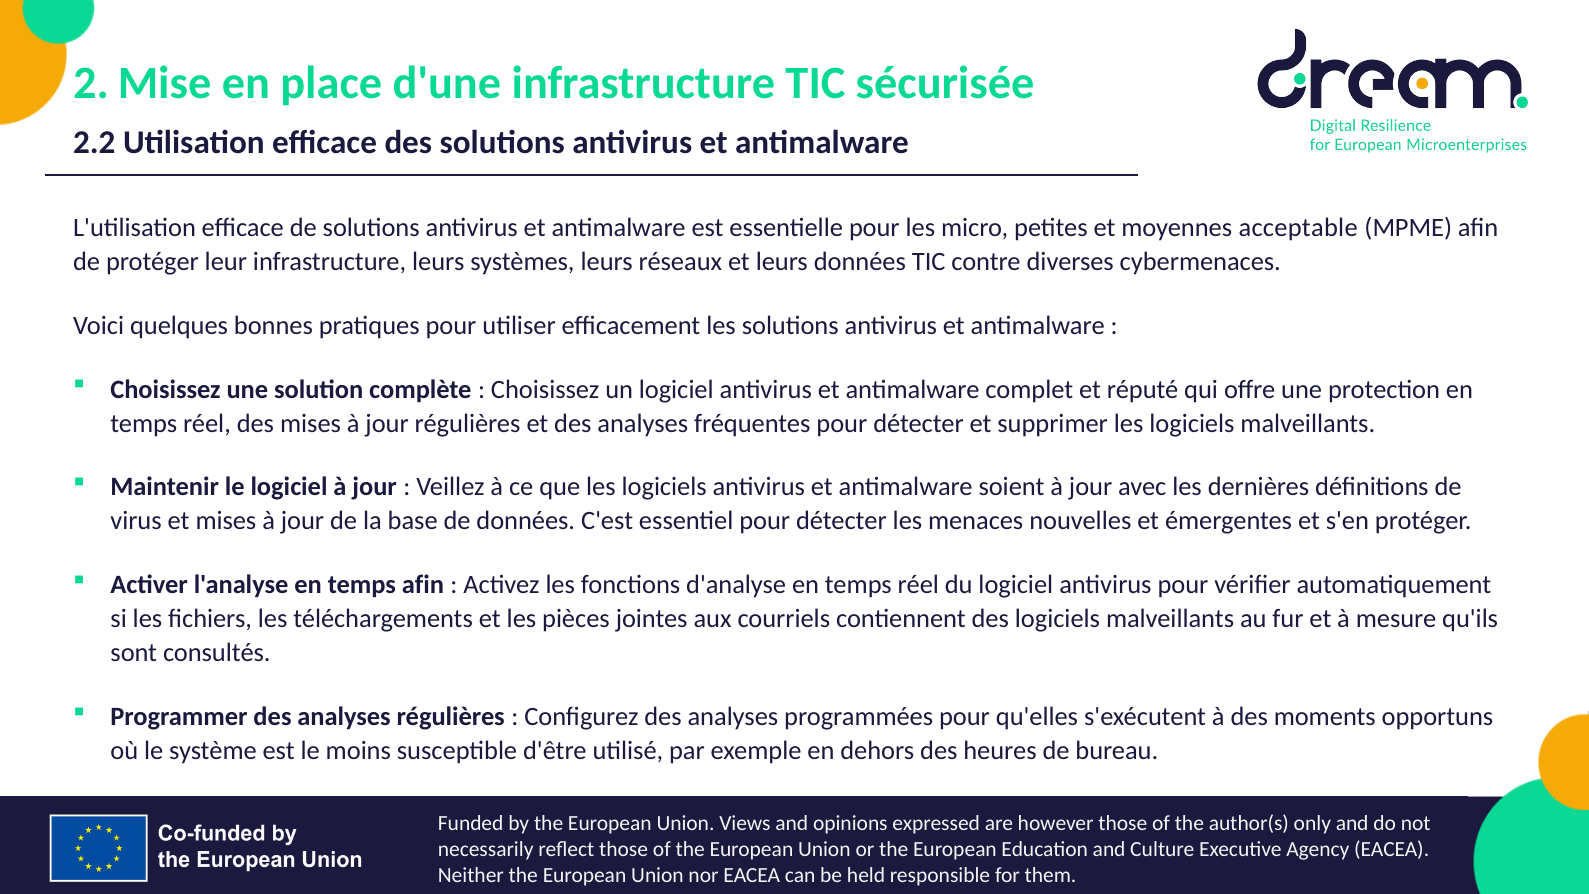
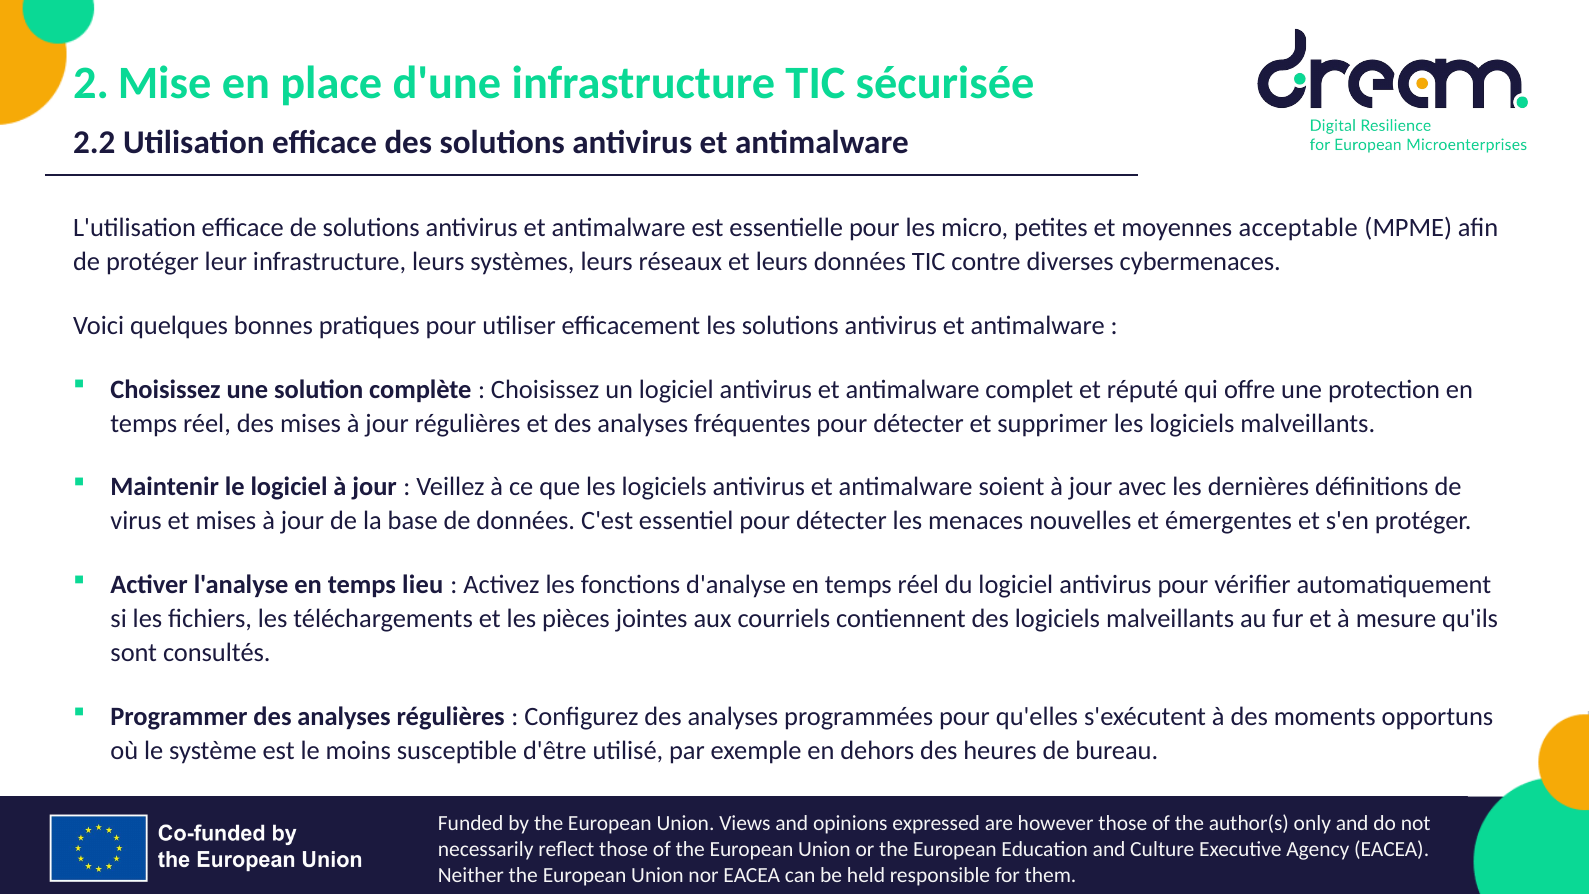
temps afin: afin -> lieu (423, 585)
